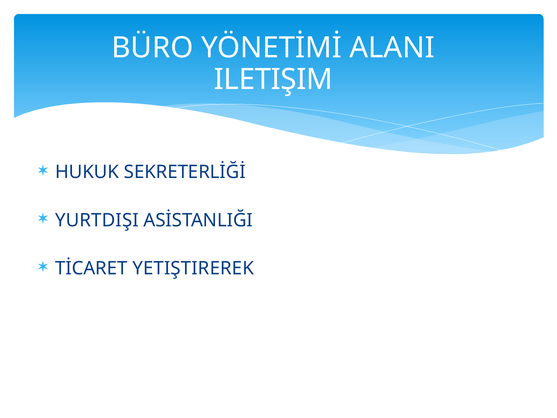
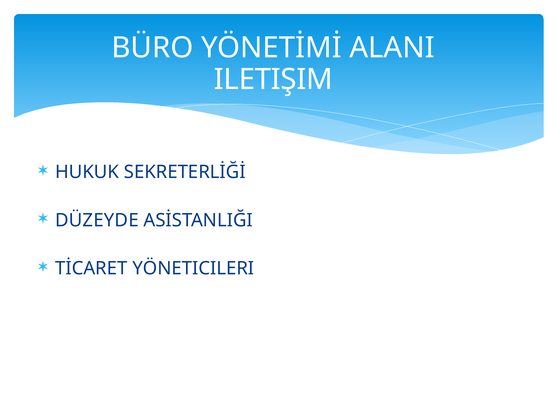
YURTDIŞI: YURTDIŞI -> DÜZEYDE (97, 220)
YETIŞTIREREK: YETIŞTIREREK -> YÖNETICILERI (193, 268)
